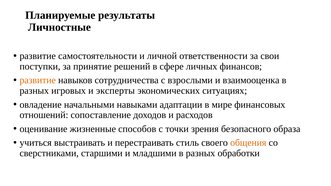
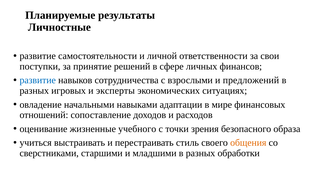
развитие colour: orange -> blue (38, 80)
взаимооценка: взаимооценка -> предложений (251, 80)
способов: способов -> учебного (137, 129)
